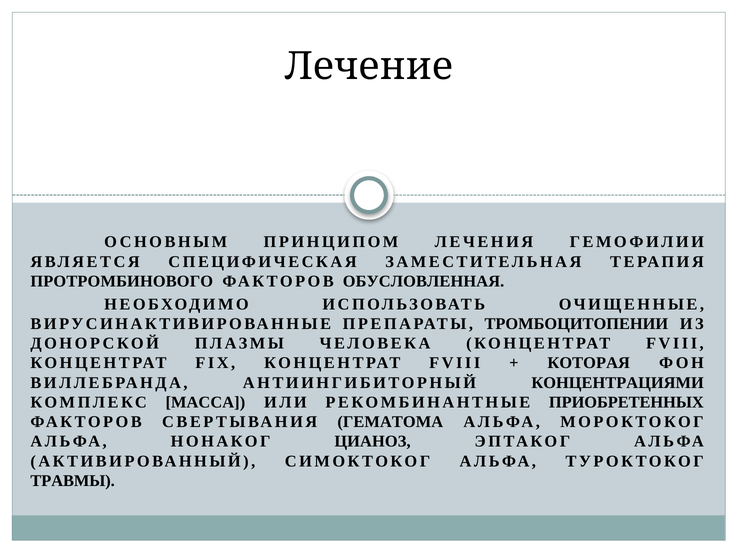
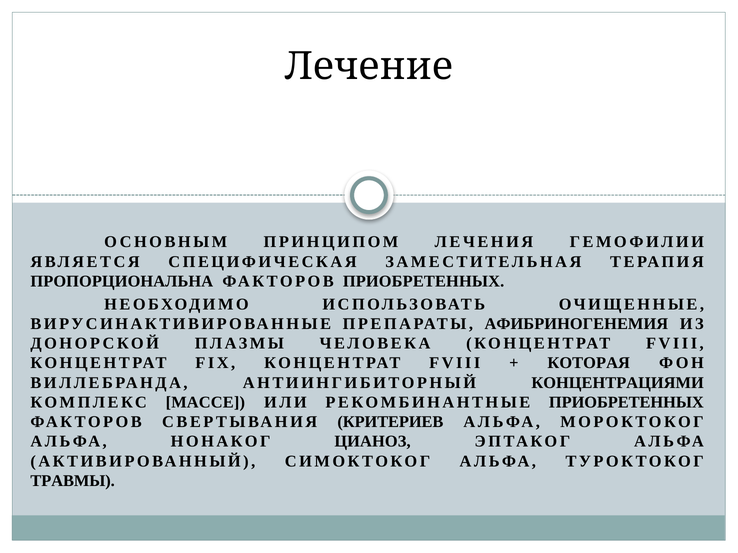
ПРОТРОМБИНОВОГО: ПРОТРОМБИНОВОГО -> ПРОПОРЦИОНАЛЬНА (122, 281)
ФАКТОРОВ ОБУСЛОВЛЕННАЯ: ОБУСЛОВЛЕННАЯ -> ПРИОБРЕТЕННЫХ (424, 281)
ТРОМБОЦИТОПЕНИИ: ТРОМБОЦИТОПЕНИИ -> АФИБРИНОГЕНЕМИЯ (576, 324)
МАССА: МАССА -> МАССЕ (205, 403)
ГЕМАТОМА: ГЕМАТОМА -> КРИТЕРИЕВ (390, 422)
